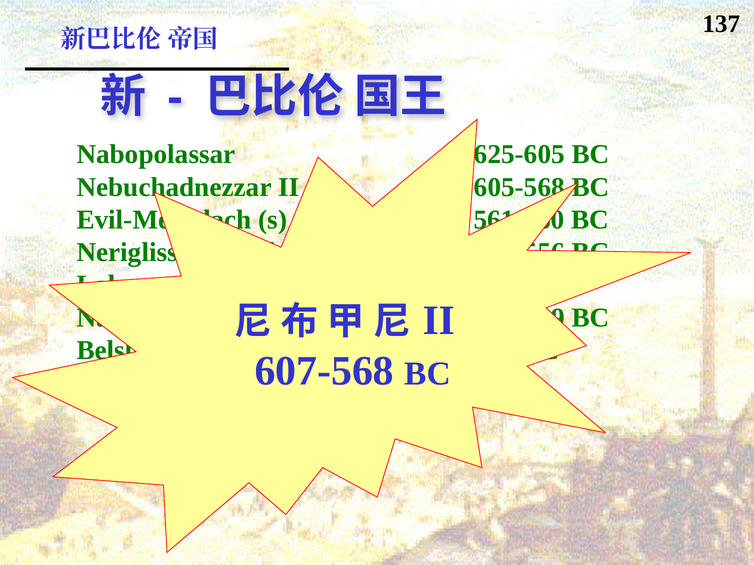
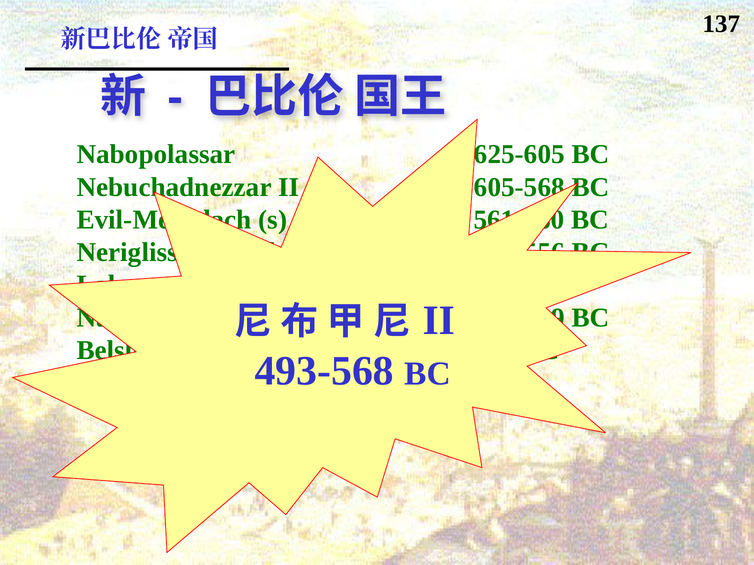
607-568: 607-568 -> 493-568 (324, 371)
